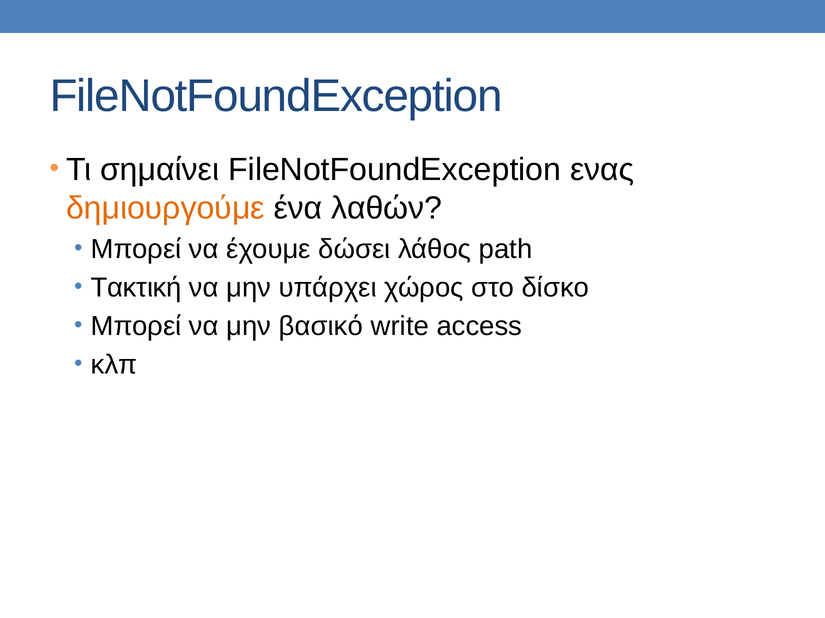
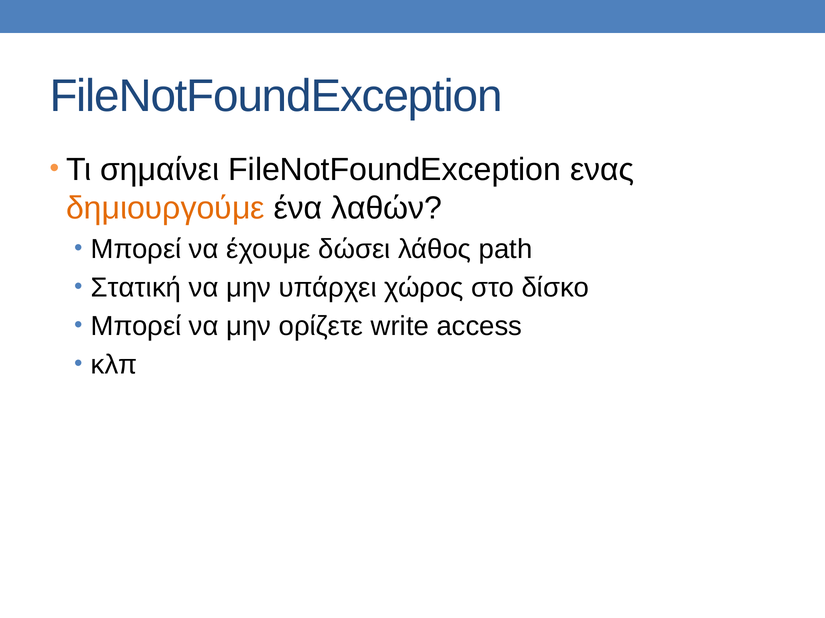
Τακτική: Τακτική -> Στατική (136, 288)
βασικό: βασικό -> ορίζετε (321, 326)
